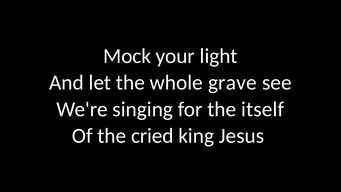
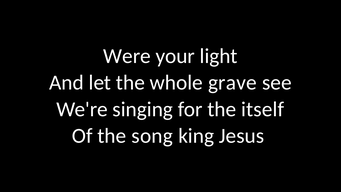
Mock: Mock -> Were (127, 56)
cried: cried -> song (152, 136)
